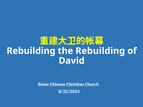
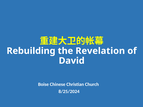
the Rebuilding: Rebuilding -> Revelation (100, 51)
